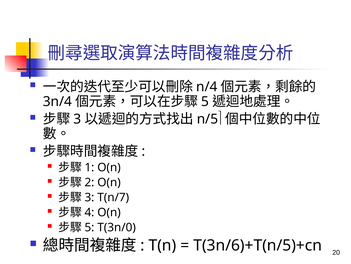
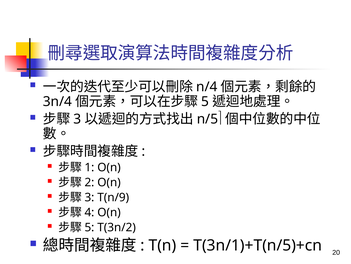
T(n/7: T(n/7 -> T(n/9 (113, 197)
T(3n/0: T(3n/0 -> T(3n/2 (117, 227)
T(3n/6)+T(n/5)+cn: T(3n/6)+T(n/5)+cn -> T(3n/1)+T(n/5)+cn (258, 245)
